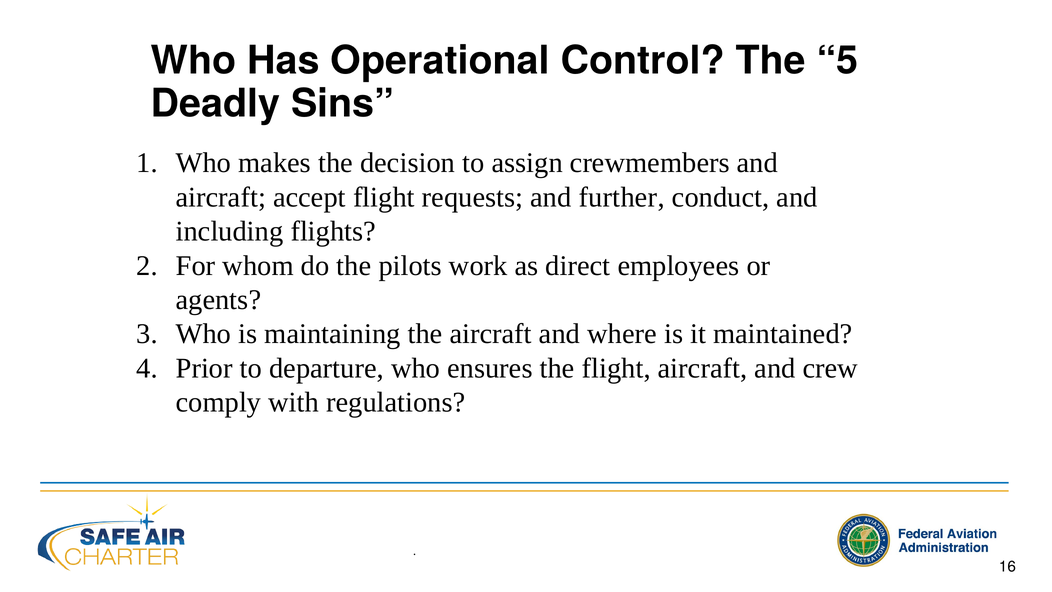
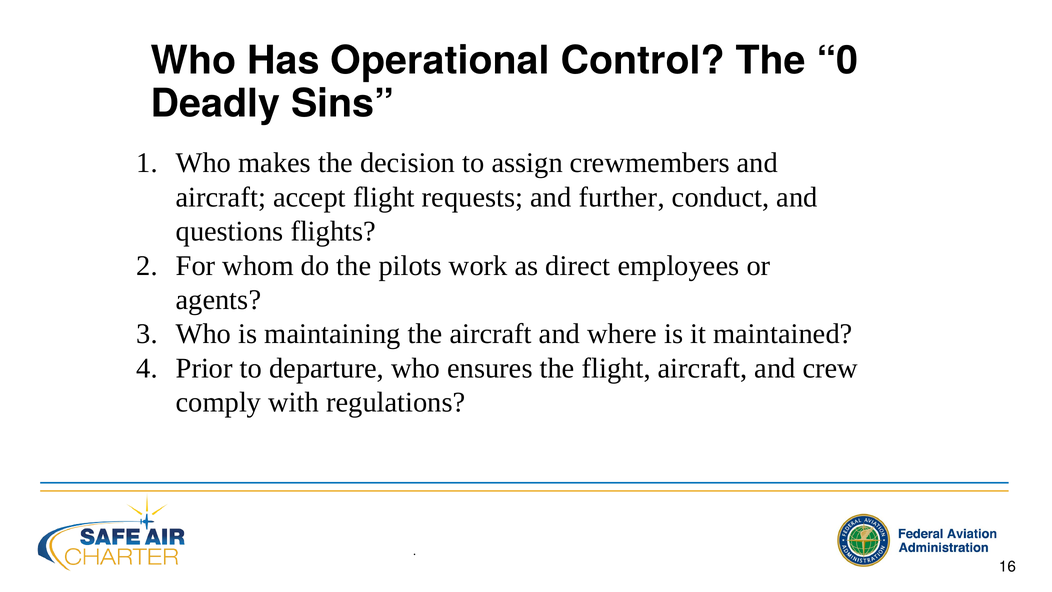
The 5: 5 -> 0 (838, 61)
including: including -> questions (230, 231)
